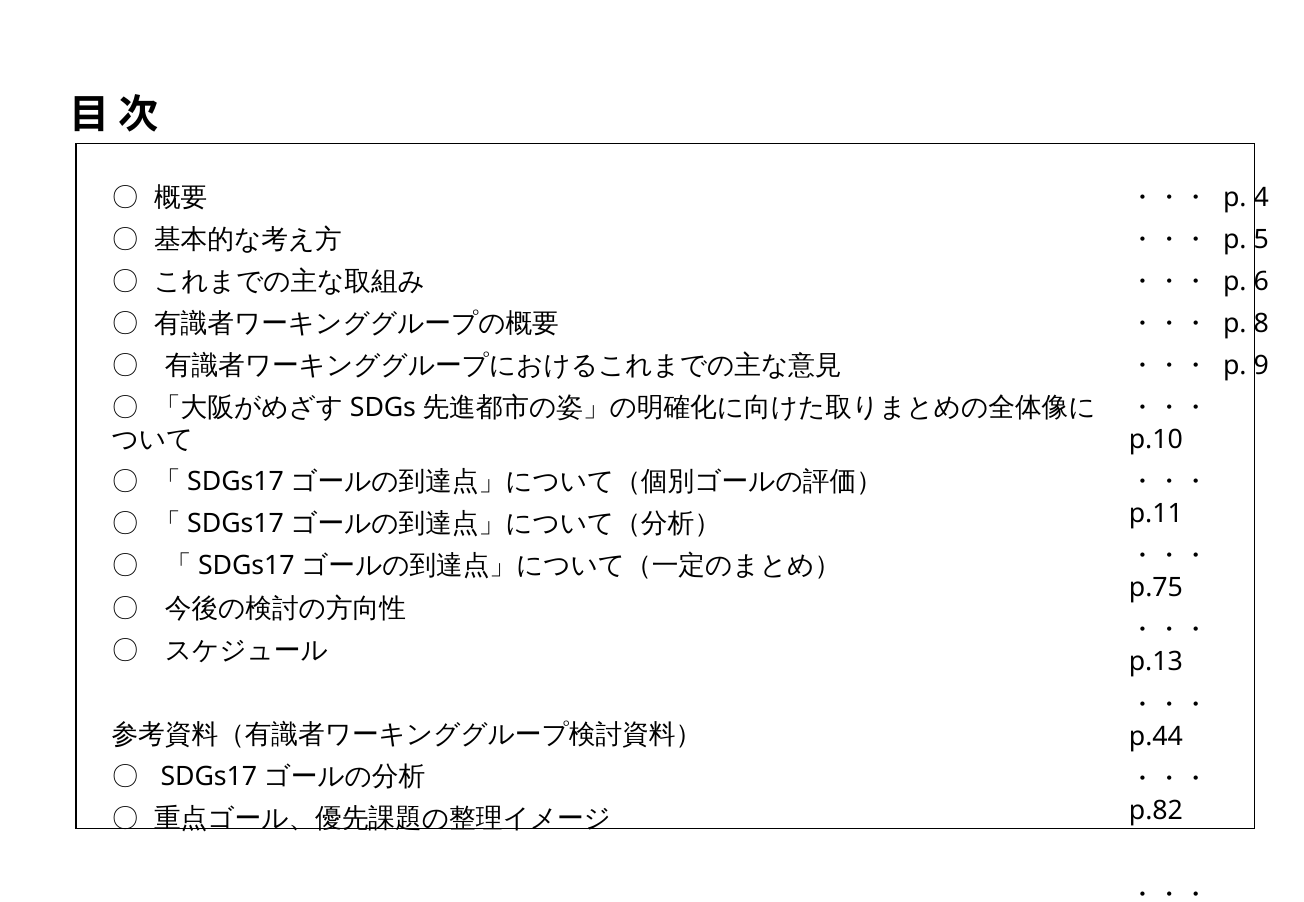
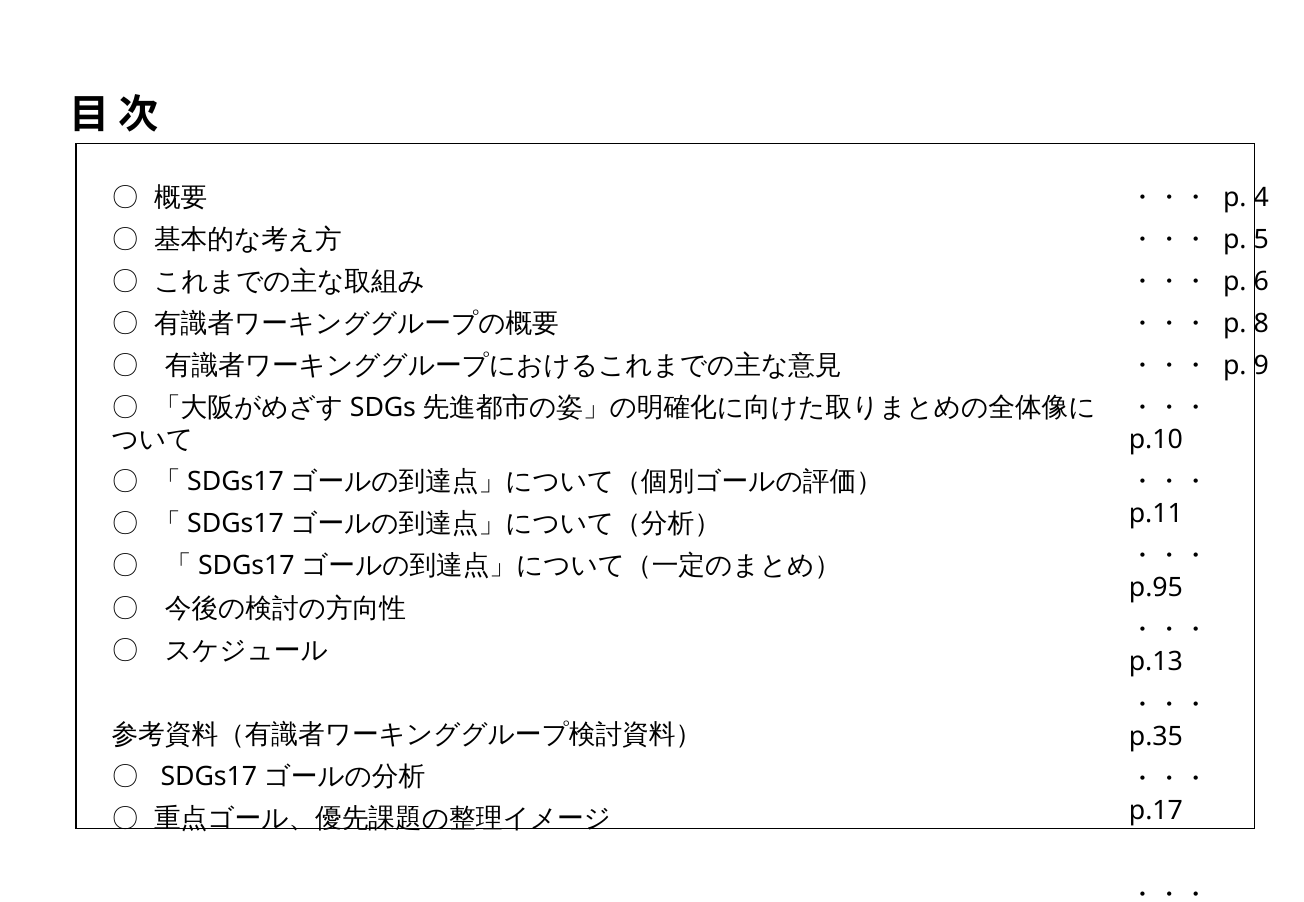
p.75: p.75 -> p.95 (1156, 589)
p.44: p.44 -> p.35 (1156, 737)
p.82: p.82 -> p.17 (1156, 811)
